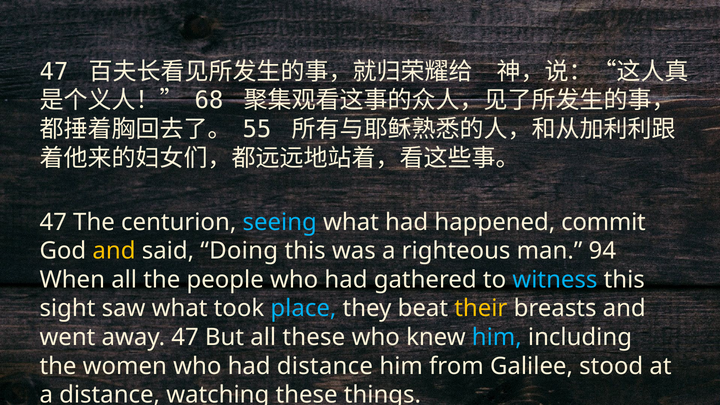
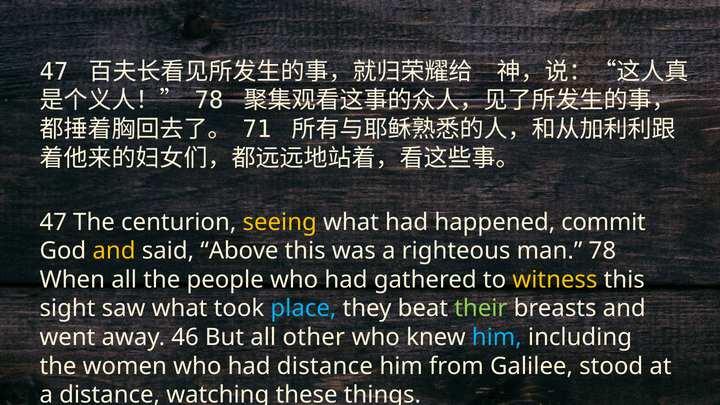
68: 68 -> 78 (209, 101)
55: 55 -> 71 (257, 129)
seeing colour: light blue -> yellow (280, 222)
Doing: Doing -> Above (239, 251)
man 94: 94 -> 78 (602, 251)
witness colour: light blue -> yellow (555, 280)
their colour: yellow -> light green (481, 309)
away 47: 47 -> 46 (185, 337)
all these: these -> other (314, 337)
